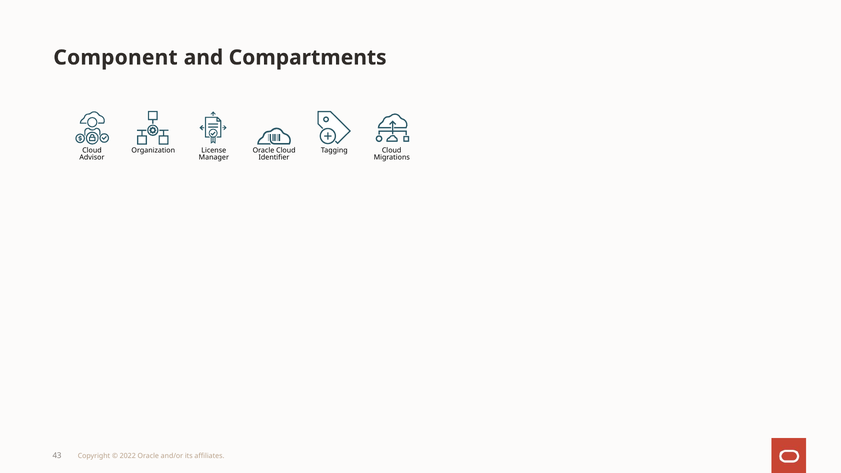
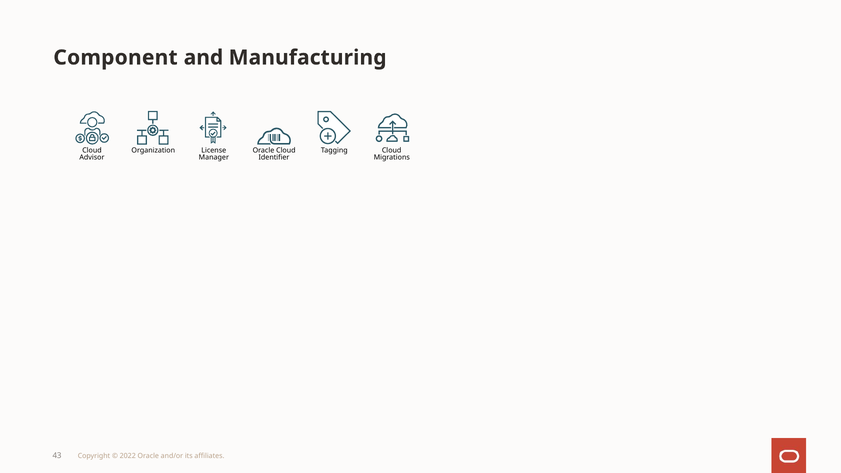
Compartments: Compartments -> Manufacturing (308, 58)
